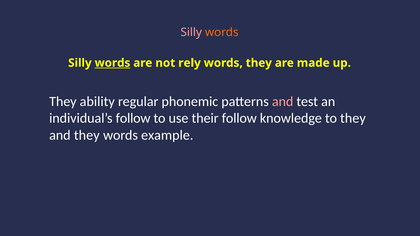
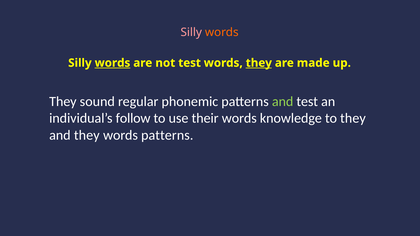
not rely: rely -> test (190, 63)
they underline: none -> present (259, 63)
ability: ability -> sound (97, 102)
and colour: pink -> light green (283, 102)
their follow: follow -> words (239, 118)
words example: example -> patterns (167, 135)
